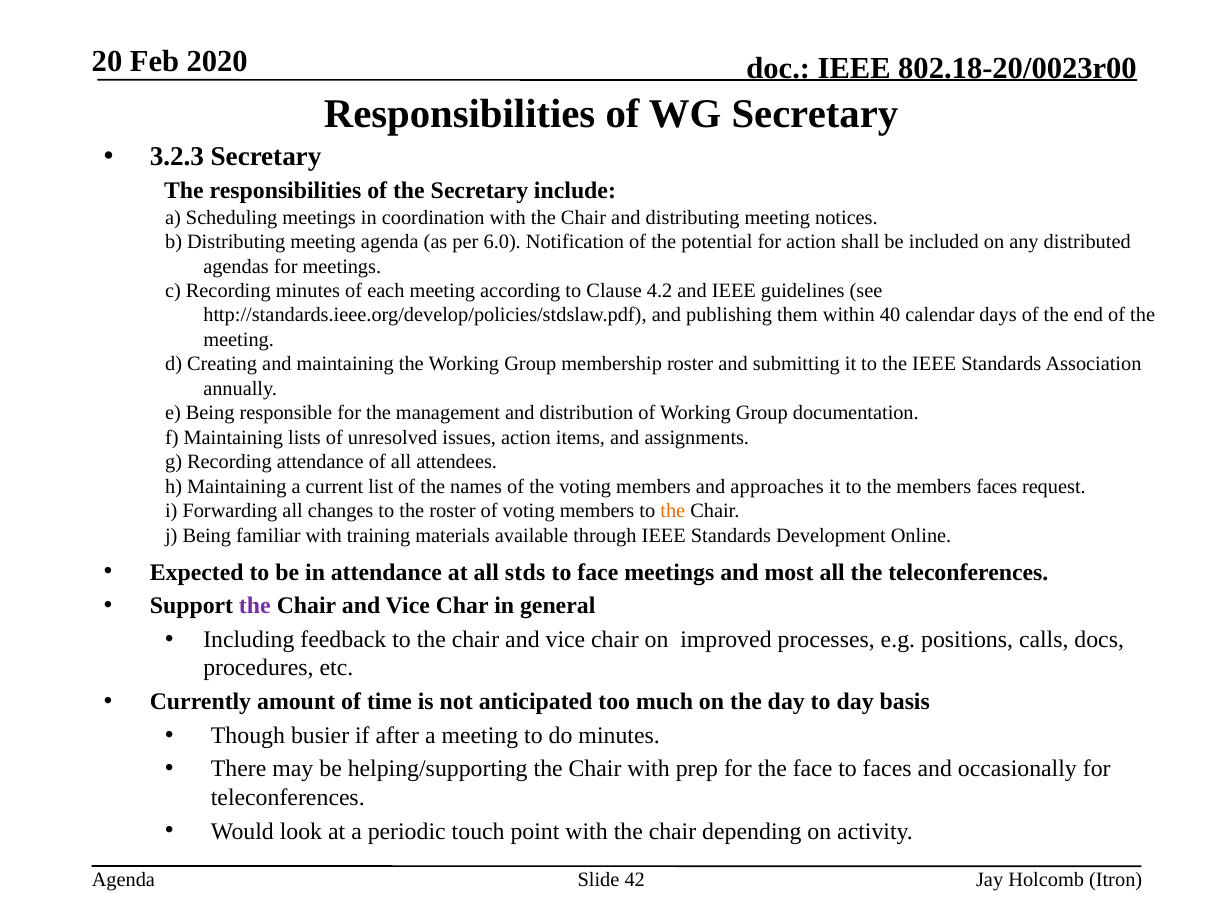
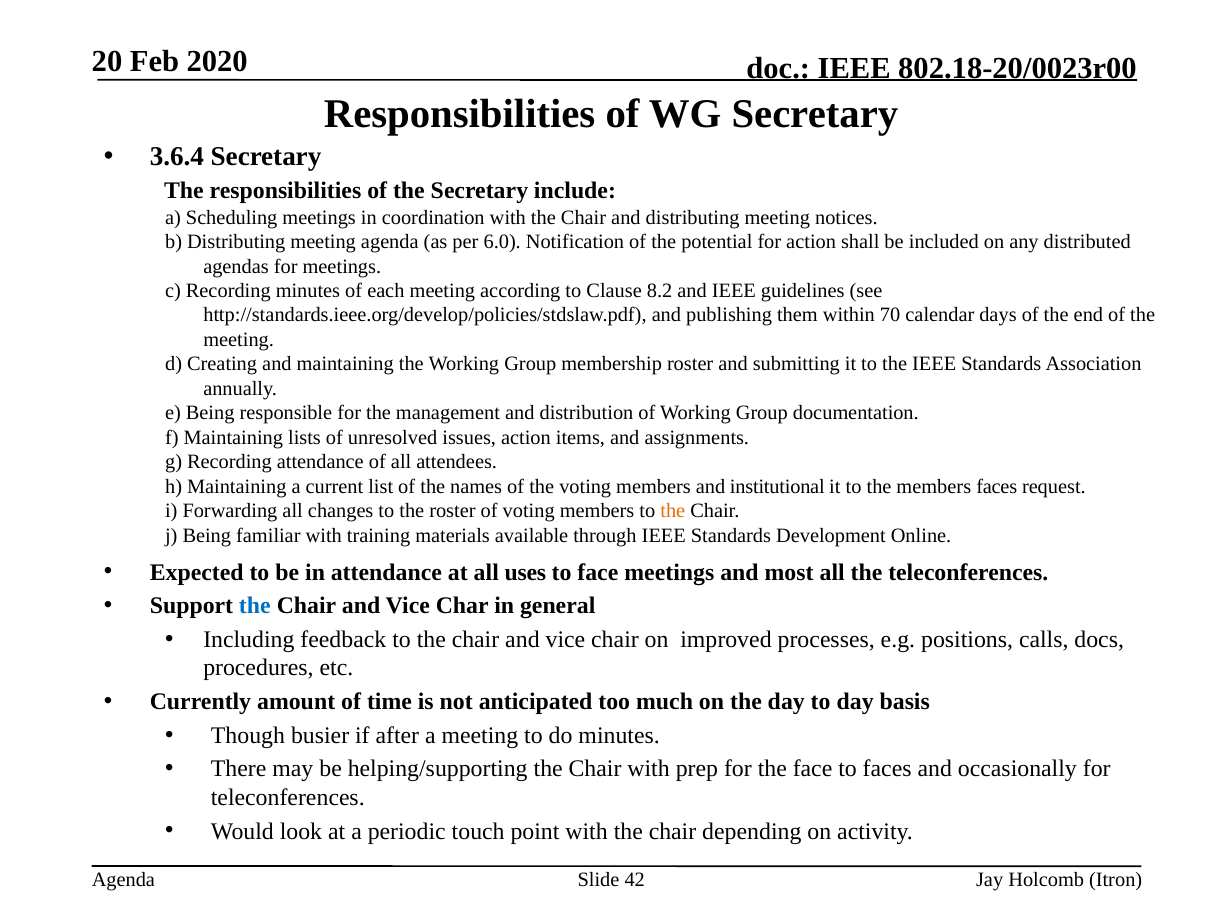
3.2.3: 3.2.3 -> 3.6.4 (177, 157)
4.2: 4.2 -> 8.2 (660, 291)
40: 40 -> 70 (890, 315)
approaches: approaches -> institutional (777, 487)
stds: stds -> uses (525, 572)
the colour: purple -> blue (255, 606)
